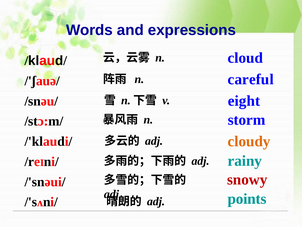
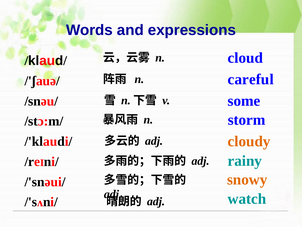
eight: eight -> some (244, 101)
snowy colour: red -> orange (247, 179)
points: points -> watch (247, 199)
